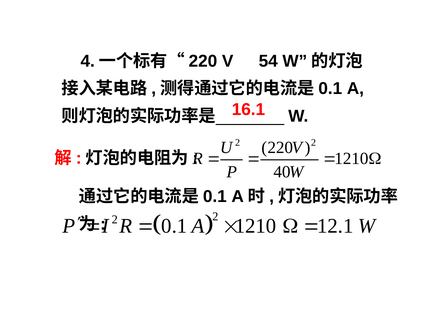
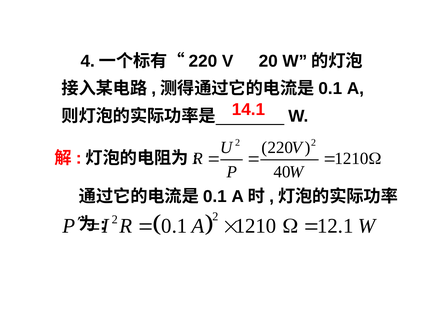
54: 54 -> 20 (268, 61)
16.1: 16.1 -> 14.1 (248, 110)
